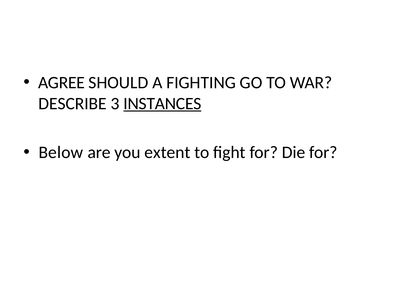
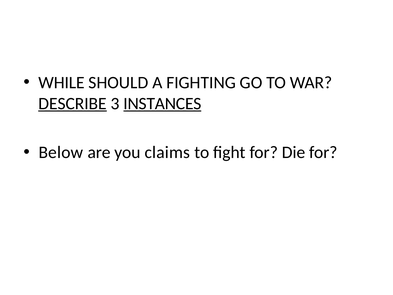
AGREE: AGREE -> WHILE (61, 82)
DESCRIBE underline: none -> present (73, 103)
extent: extent -> claims (167, 152)
